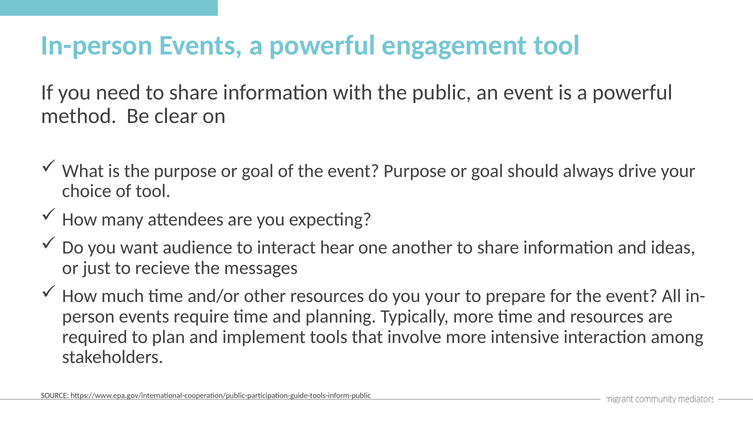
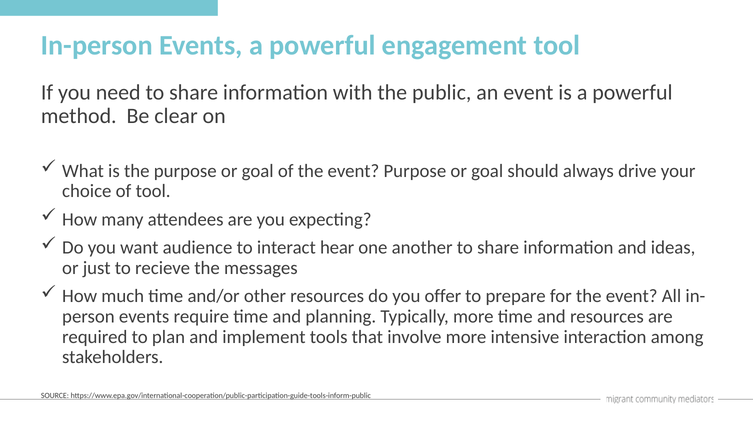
you your: your -> offer (443, 296)
